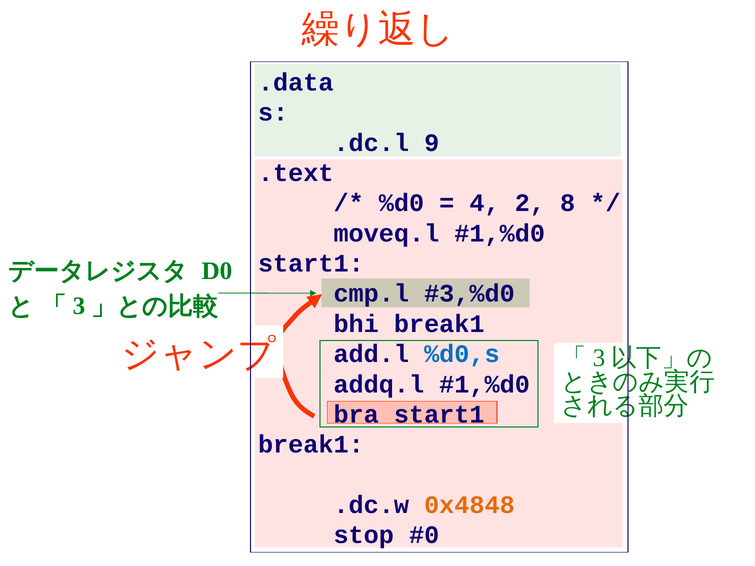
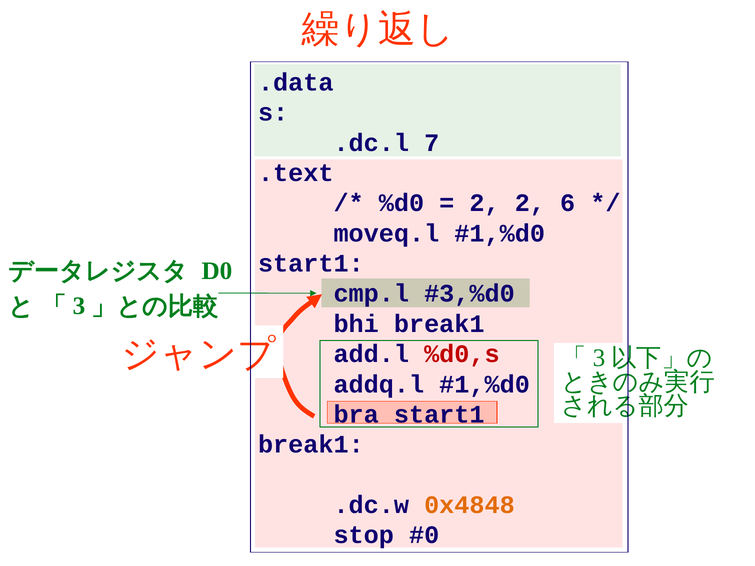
9: 9 -> 7 (432, 143)
4: 4 -> 2 (485, 203)
8: 8 -> 6 (568, 203)
%d0,s colour: blue -> red (462, 354)
